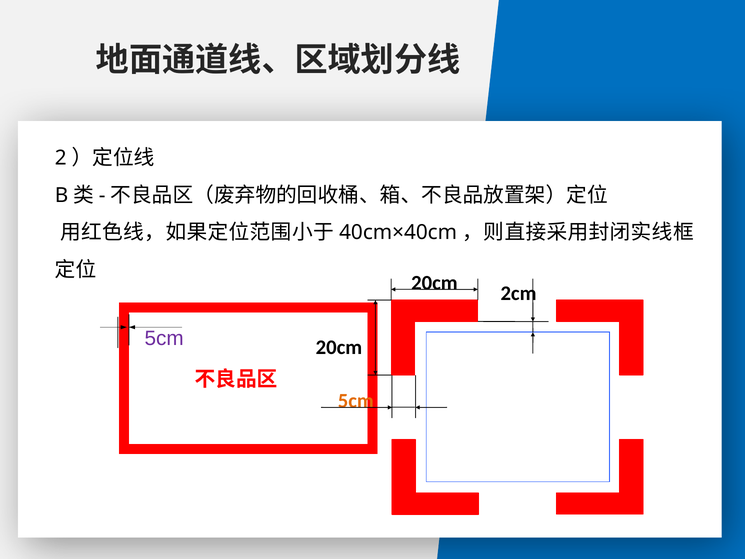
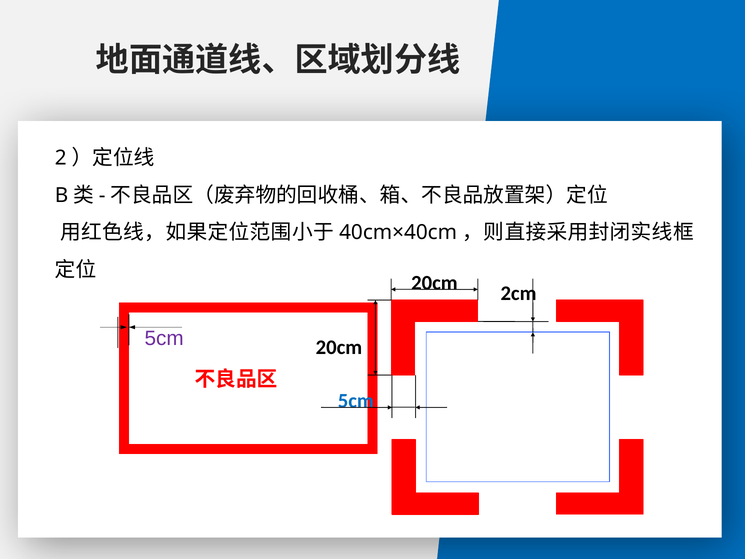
5cm colour: orange -> blue (356, 401)
